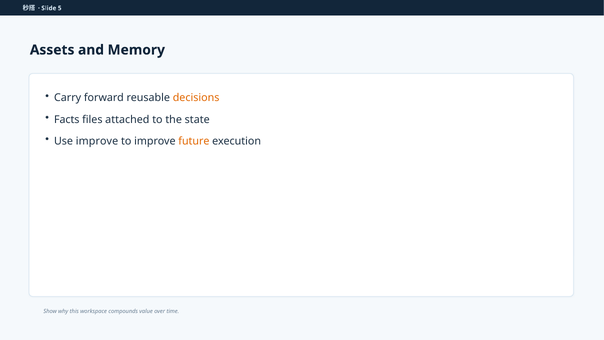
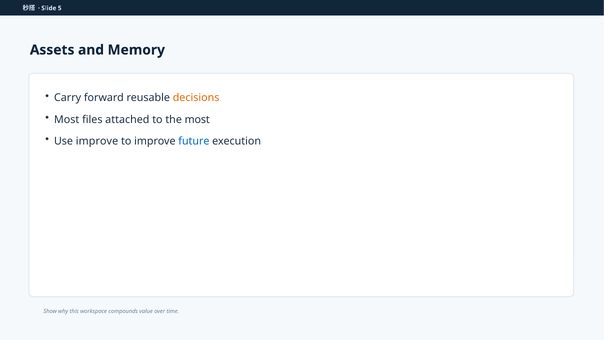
Facts: Facts -> Most (67, 119)
the state: state -> most (197, 119)
future colour: orange -> blue (194, 141)
